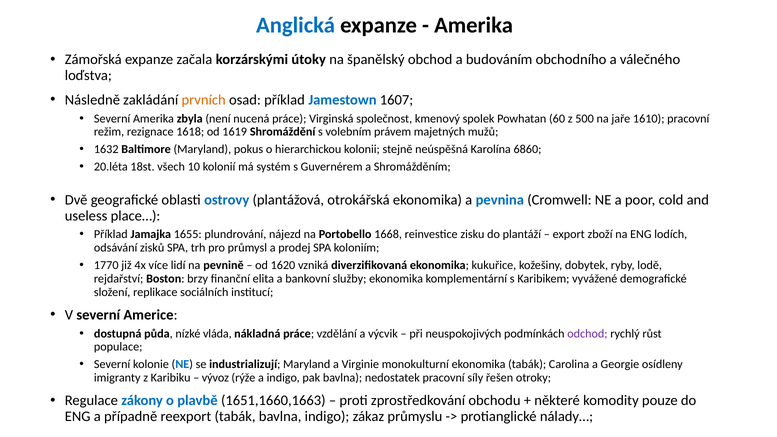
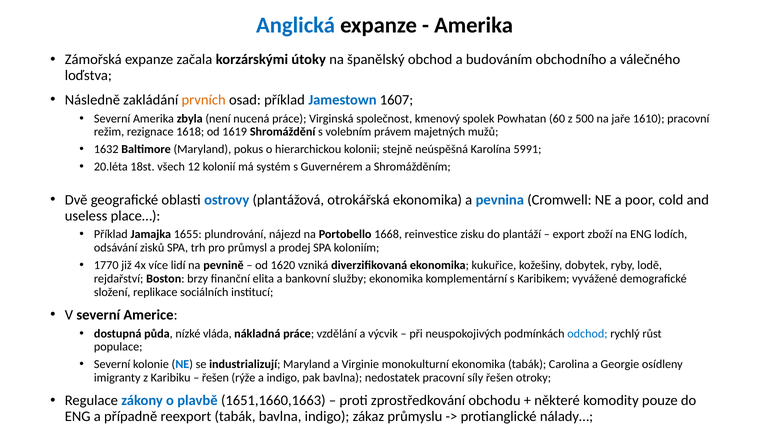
6860: 6860 -> 5991 (527, 149)
10: 10 -> 12 (194, 167)
odchod colour: purple -> blue (587, 334)
vývoz: vývoz -> řešen (215, 378)
